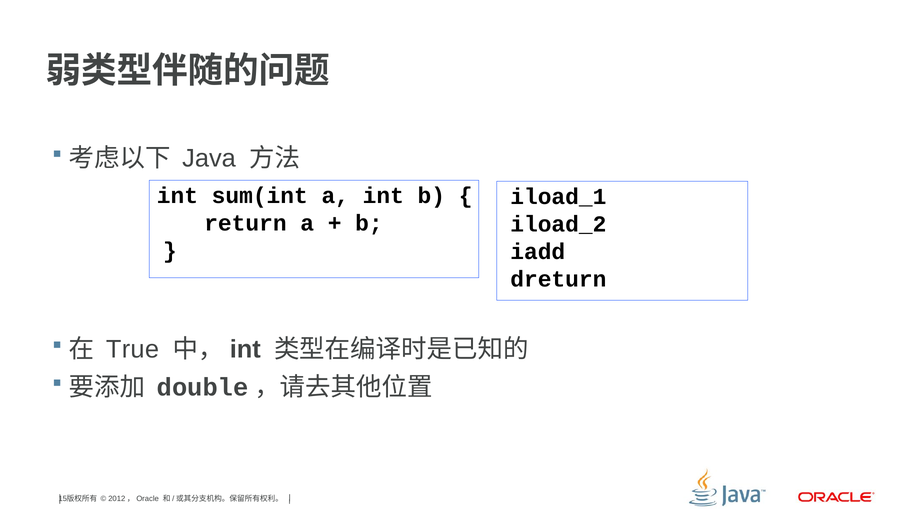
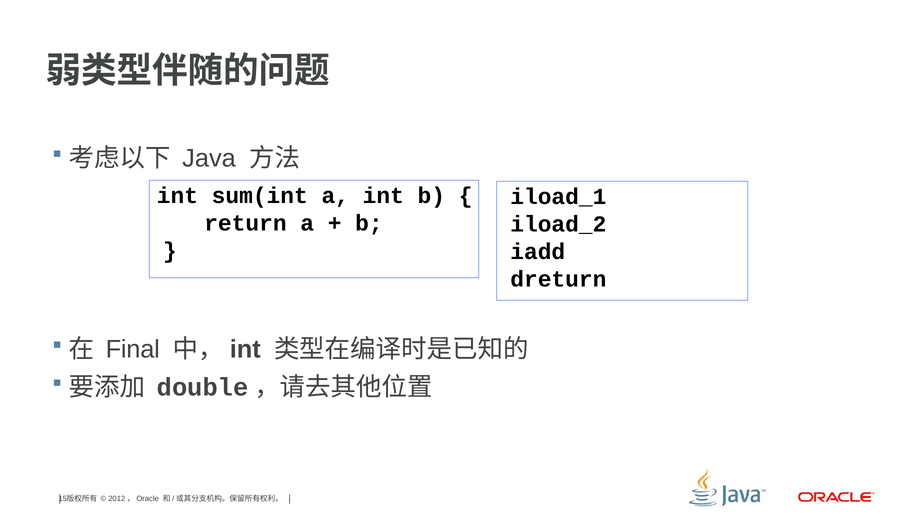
True: True -> Final (133, 349)
